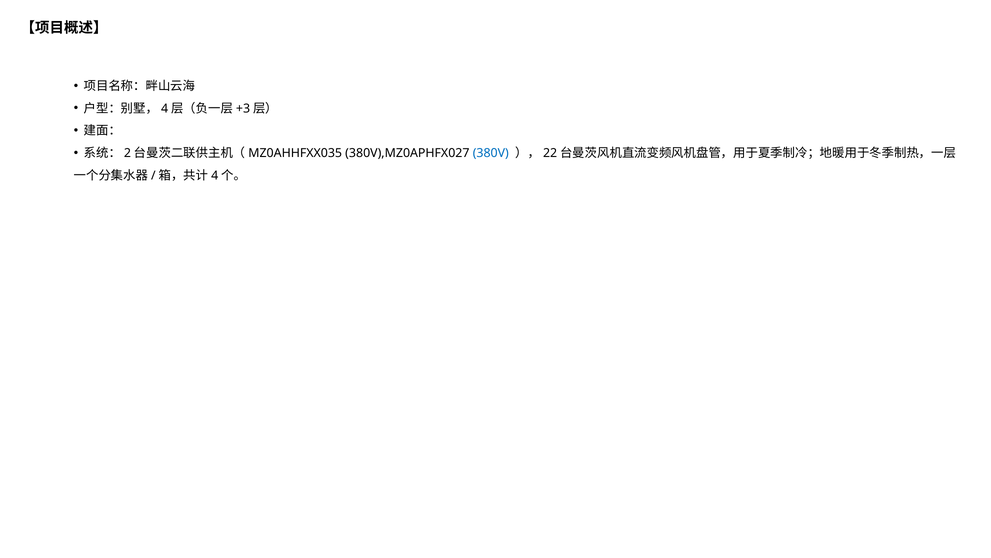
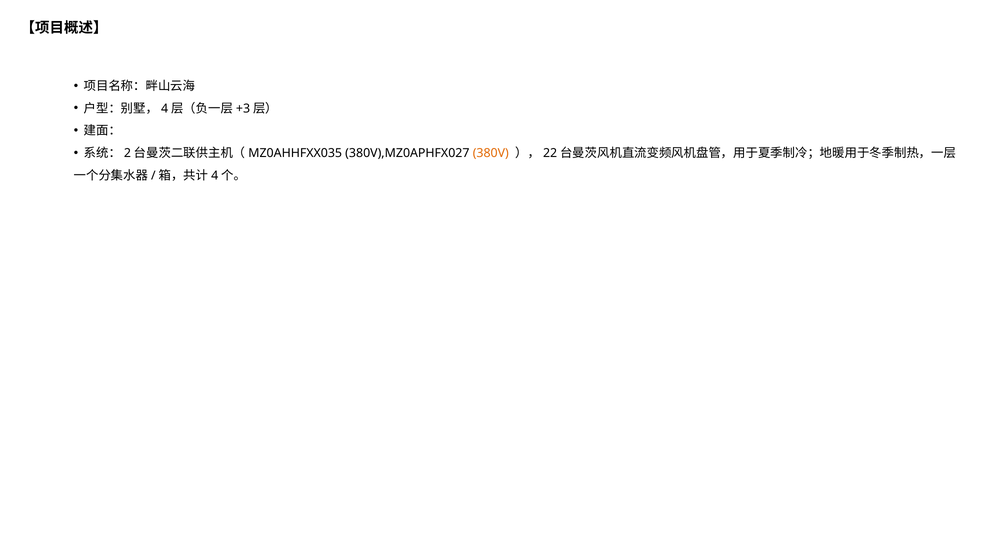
380V colour: blue -> orange (491, 153)
